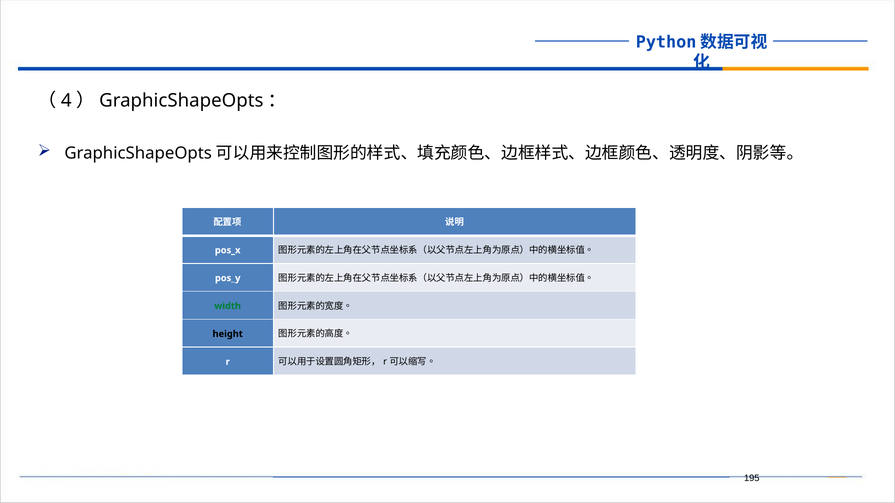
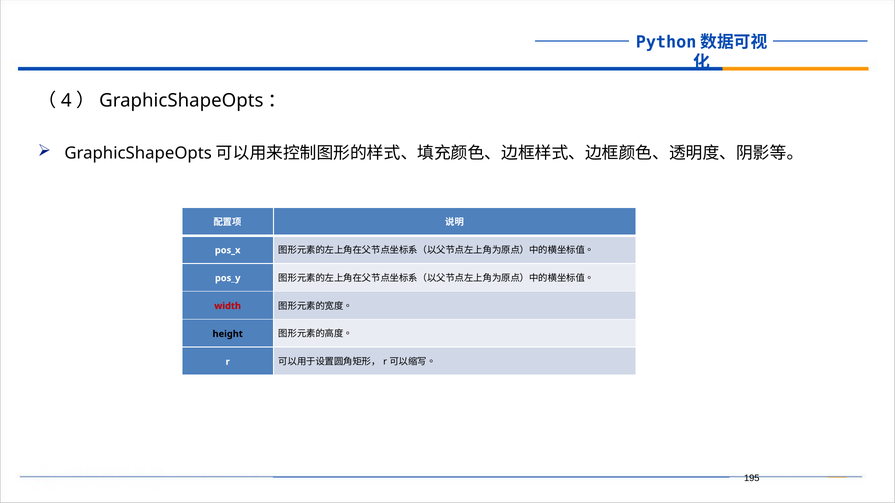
width colour: green -> red (228, 306)
